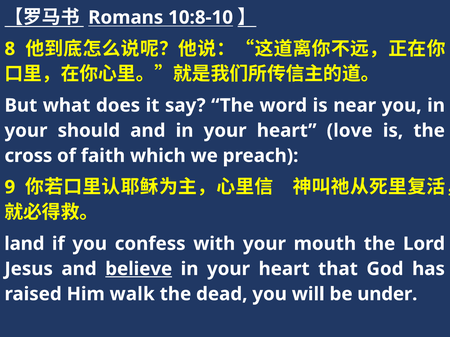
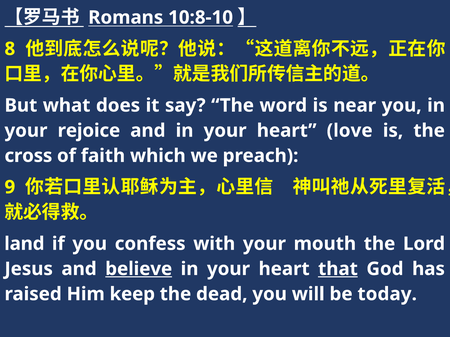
should: should -> rejoice (89, 131)
that underline: none -> present (338, 269)
walk: walk -> keep (132, 294)
under: under -> today (387, 294)
